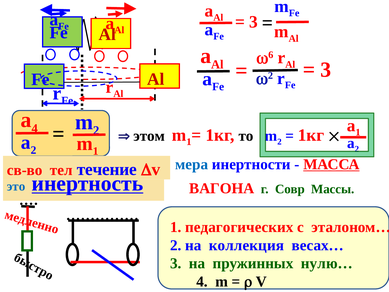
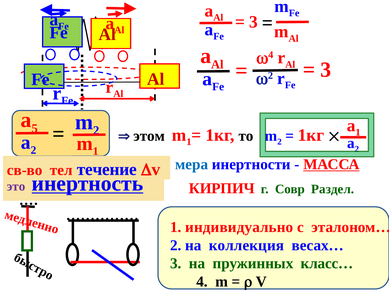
6: 6 -> 4 (271, 55)
4: 4 -> 5 (35, 128)
это colour: blue -> purple (16, 186)
ВАГОНА: ВАГОНА -> КИРПИЧ (222, 188)
Массы: Массы -> Раздел (333, 189)
педагогических: педагогических -> индивидуально (239, 227)
нулю…: нулю… -> класс… (327, 263)
